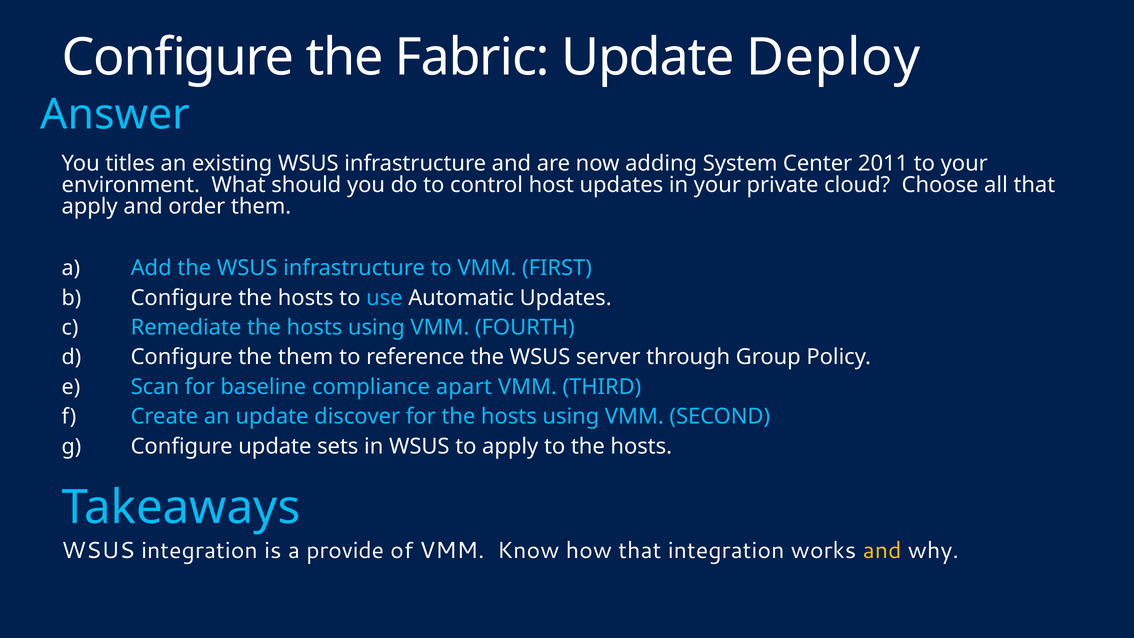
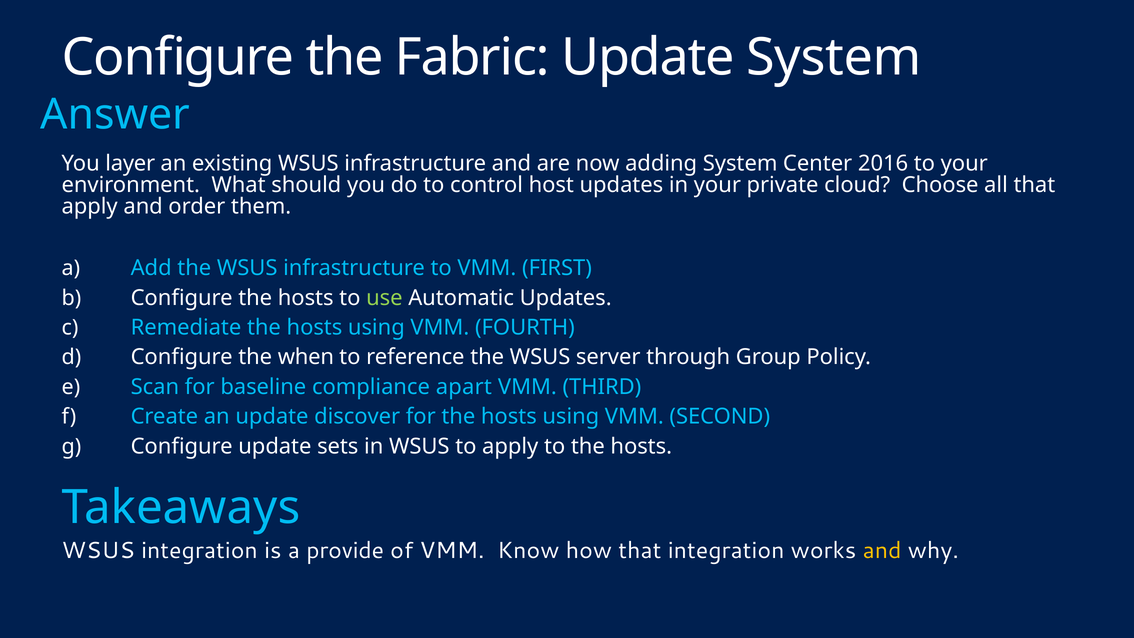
Update Deploy: Deploy -> System (834, 57)
titles: titles -> layer (130, 164)
2011: 2011 -> 2016 (883, 164)
use colour: light blue -> light green (384, 298)
the them: them -> when (306, 357)
